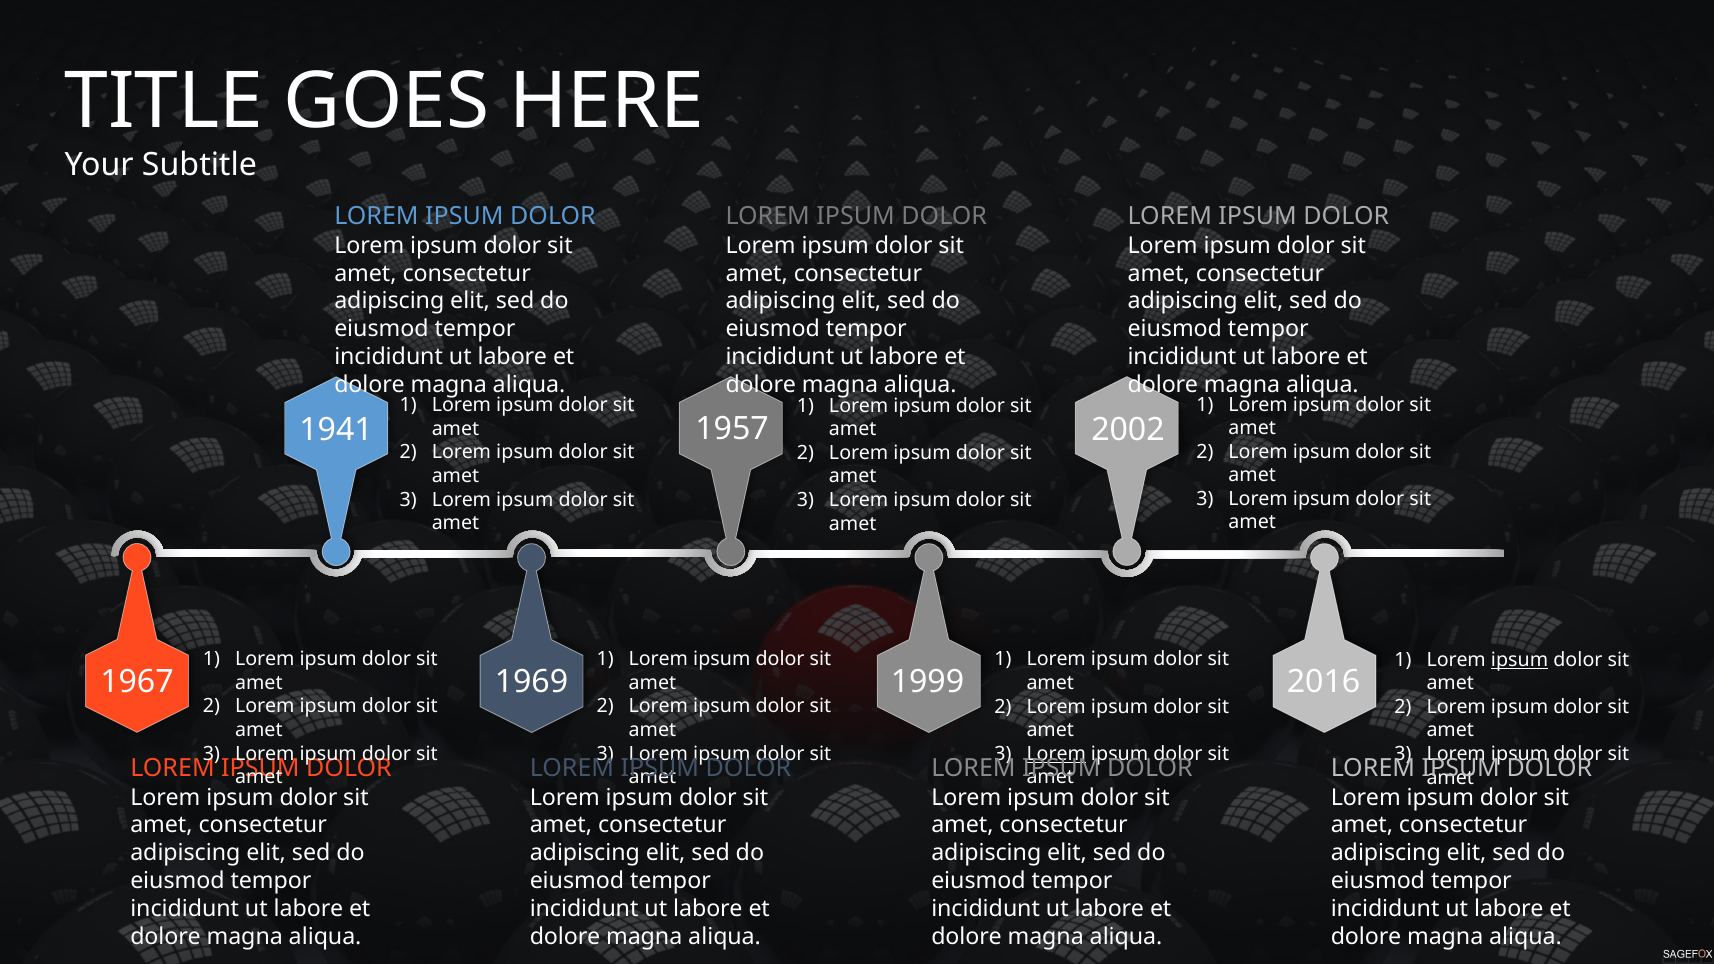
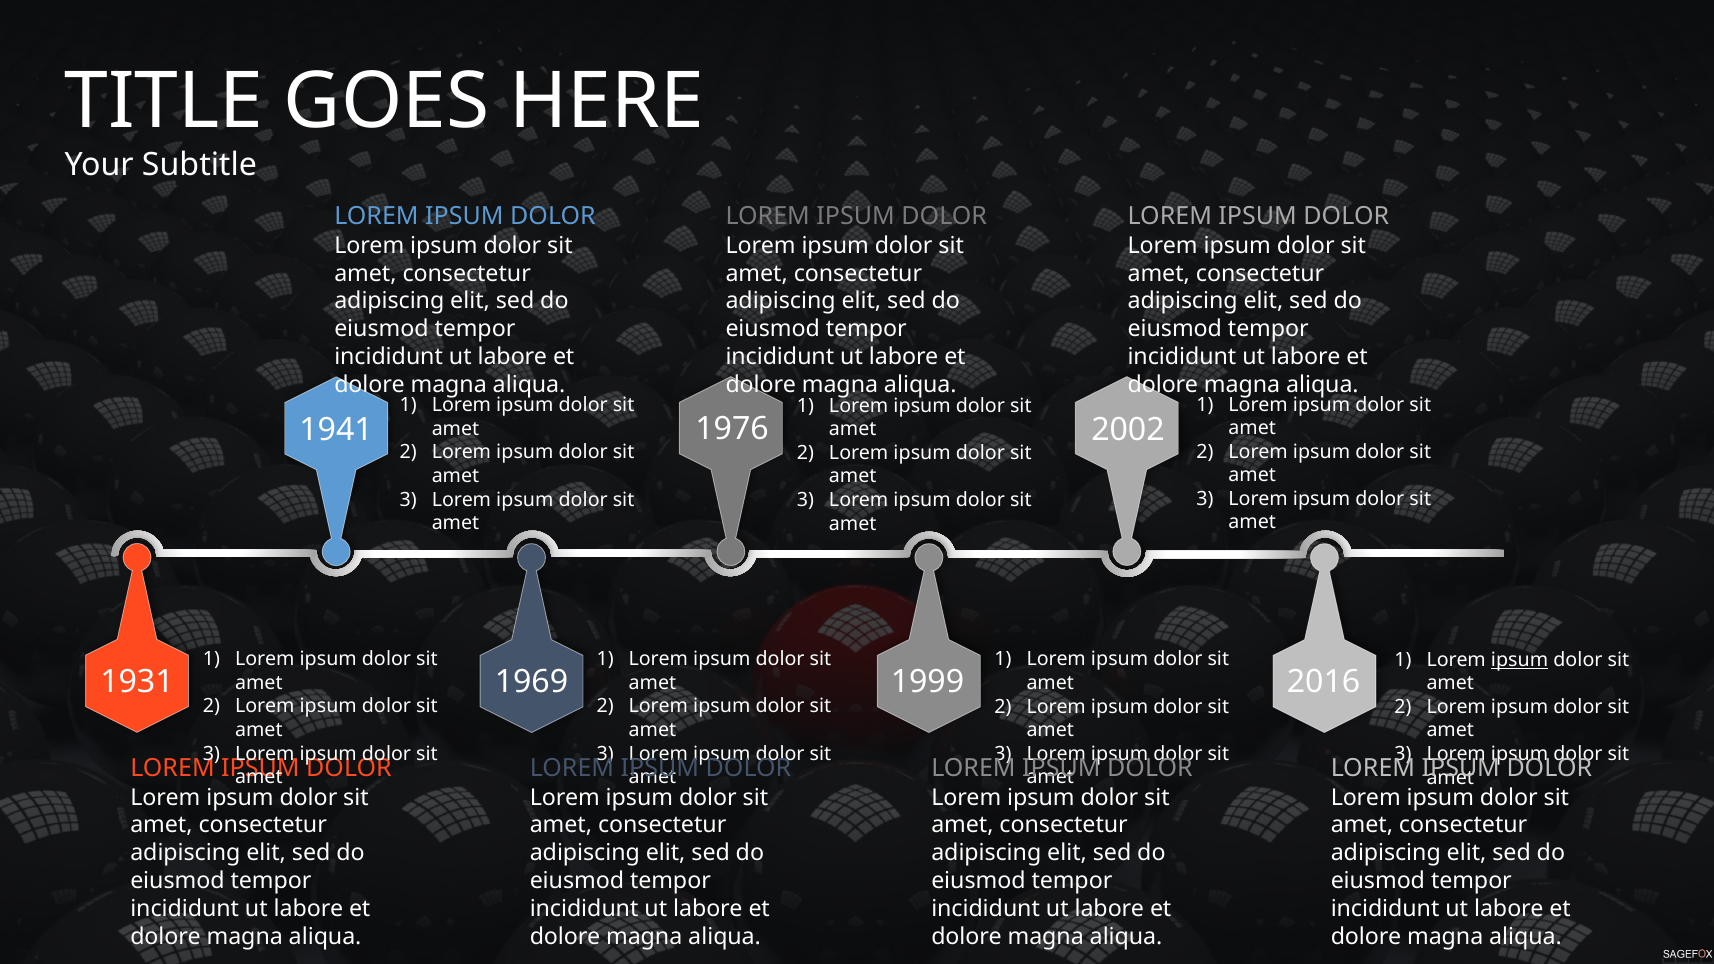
1957: 1957 -> 1976 (732, 429)
1967: 1967 -> 1931 (137, 682)
Lorem underline: present -> none (1056, 754)
